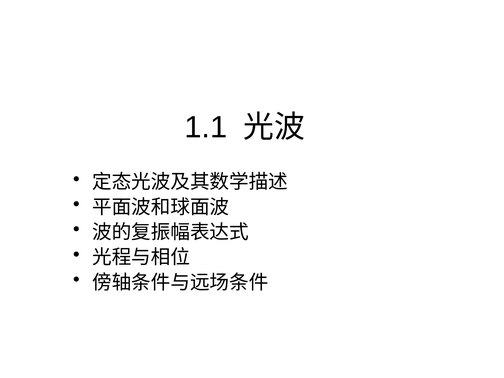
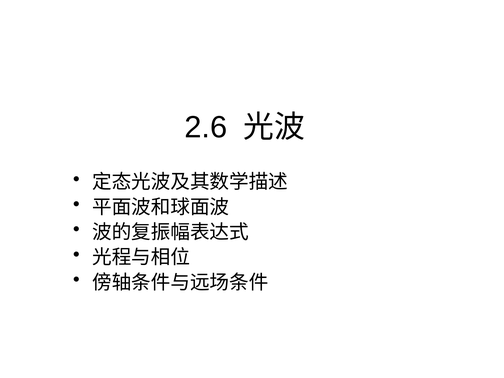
1.1: 1.1 -> 2.6 (206, 127)
